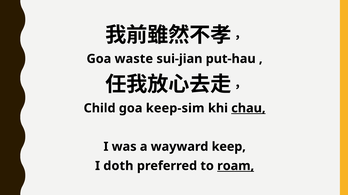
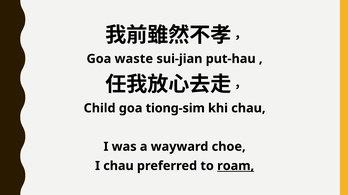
keep-sim: keep-sim -> tiong-sim (175, 109)
chau underline: present -> none (248, 109)
keep: keep -> choe (229, 147)
I doth: doth -> chau (118, 166)
